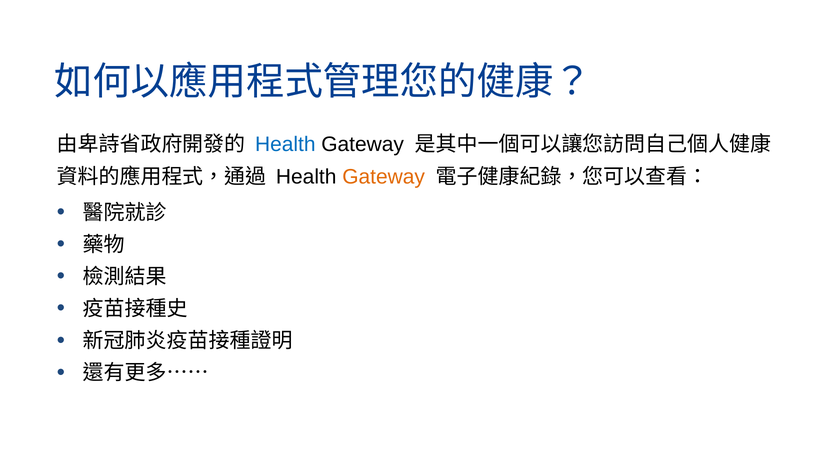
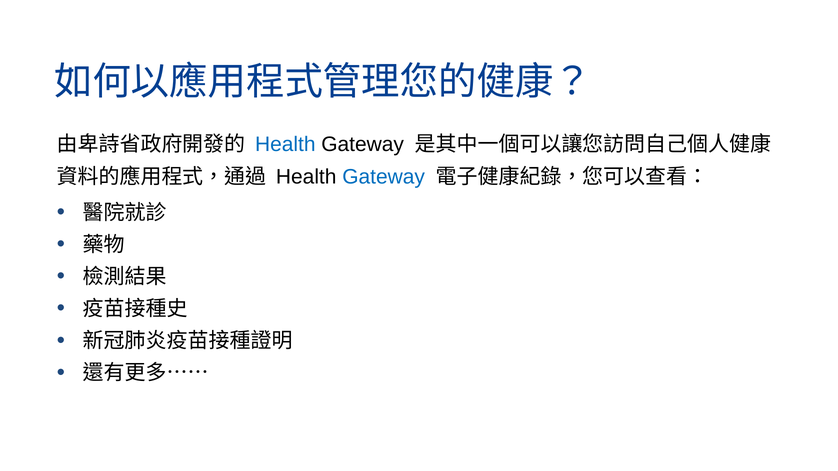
Gateway colour: orange -> blue (384, 177)
